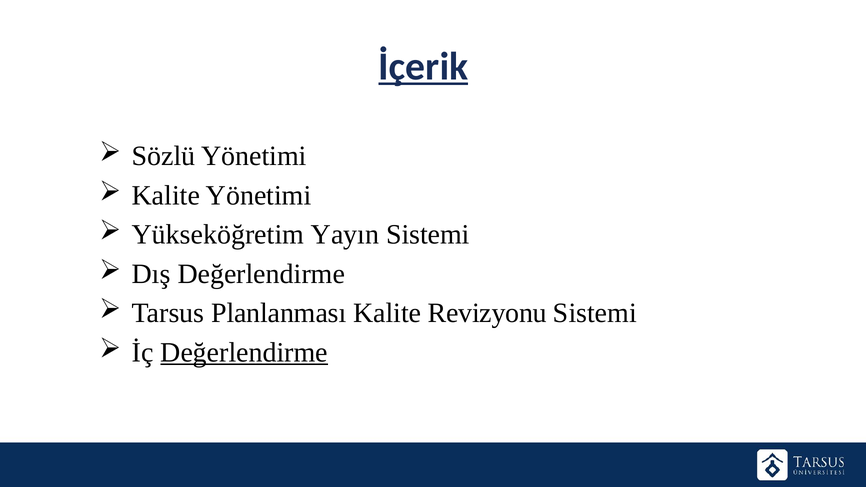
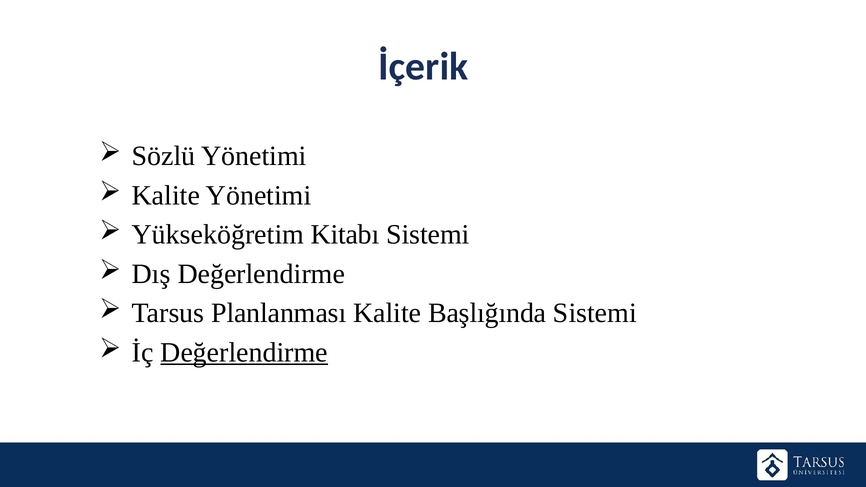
İçerik underline: present -> none (423, 67)
Yayın: Yayın -> Kitabı (345, 235)
Revizyonu: Revizyonu -> Başlığında (487, 313)
